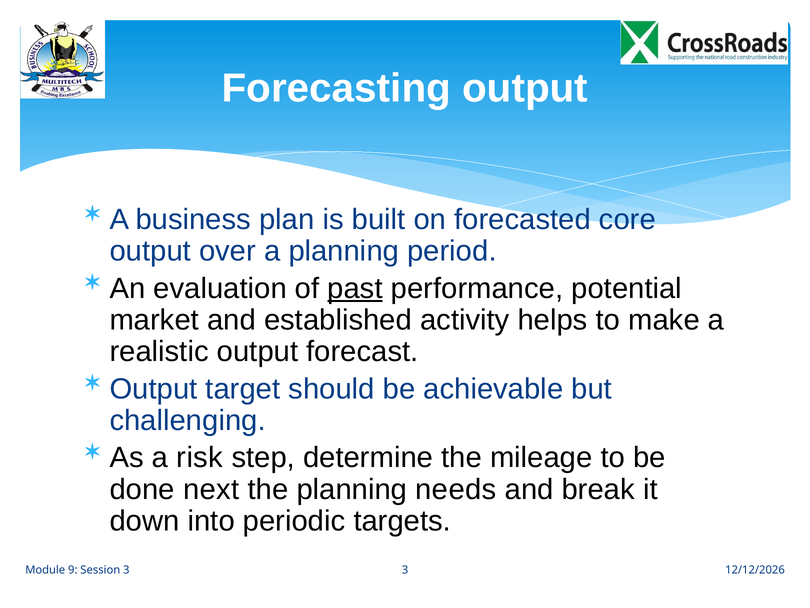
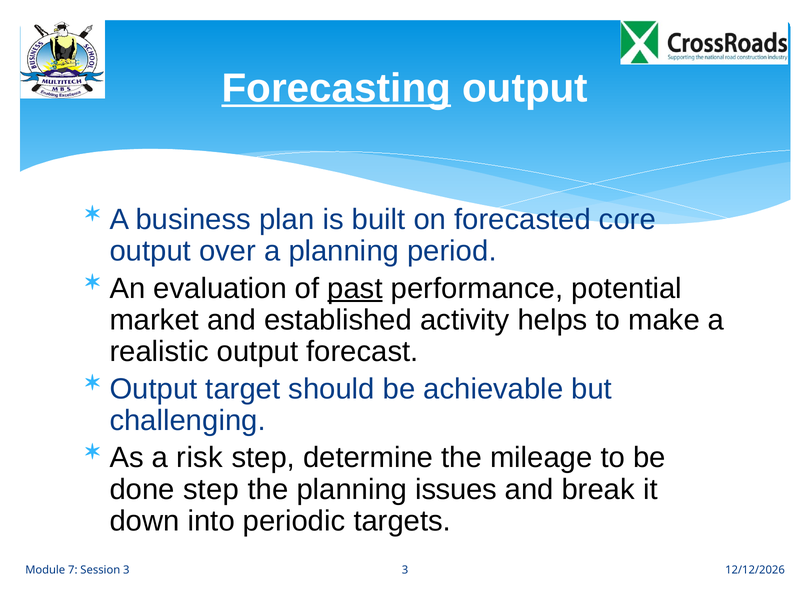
Forecasting underline: none -> present (336, 88)
done next: next -> step (211, 489)
needs: needs -> issues (456, 489)
9: 9 -> 7 (73, 570)
